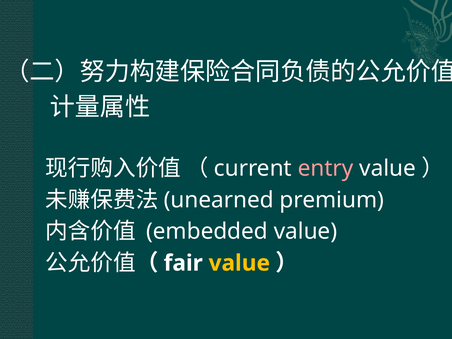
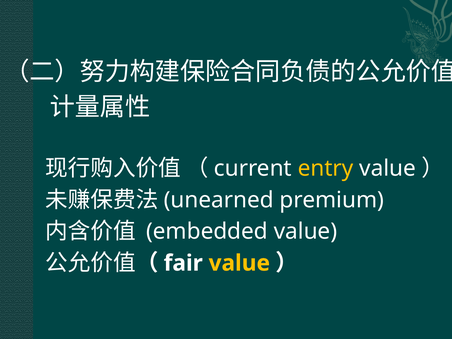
entry colour: pink -> yellow (326, 168)
